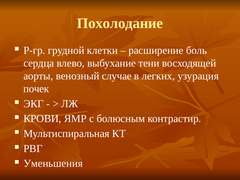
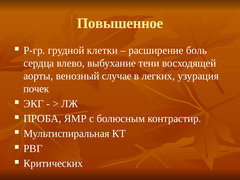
Похолодание: Похолодание -> Повышенное (120, 23)
КРОВИ: КРОВИ -> ПРОБА (42, 119)
Уменьшения: Уменьшения -> Критических (53, 163)
